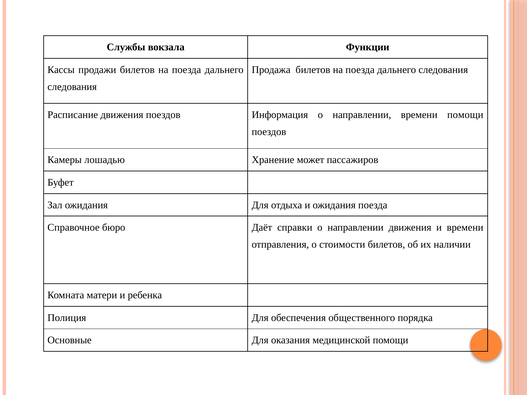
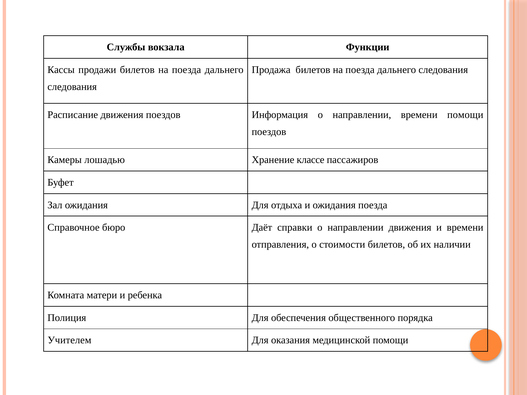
может: может -> классе (311, 160)
Основные: Основные -> Учителем (69, 340)
